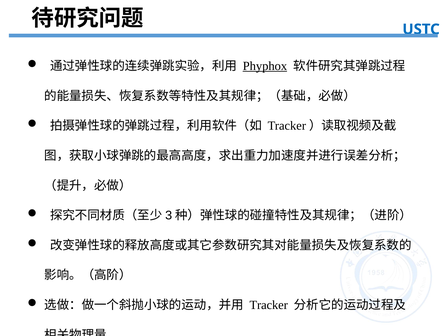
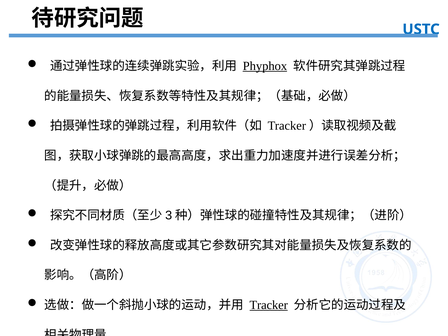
Tracker underline: none -> present (269, 305)
